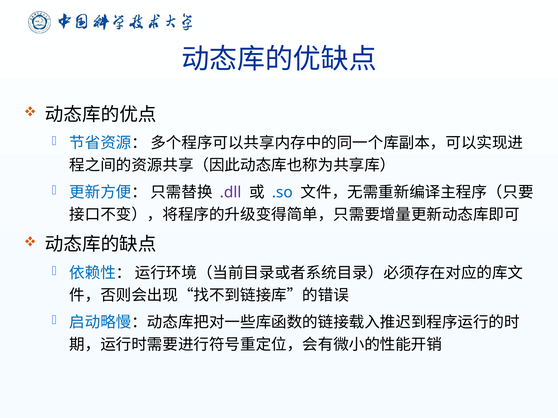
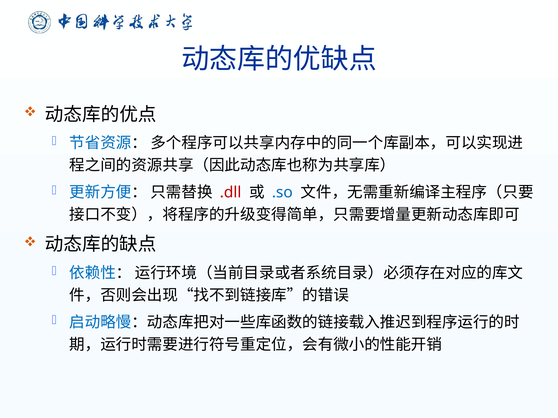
.dll colour: purple -> red (231, 193)
